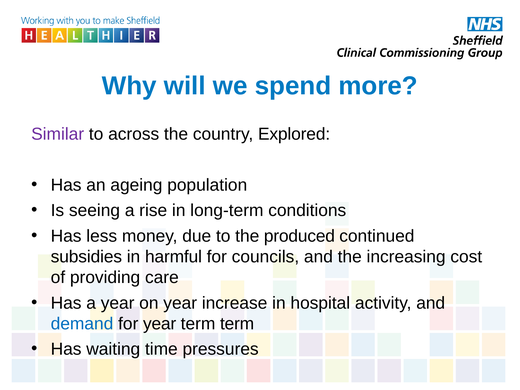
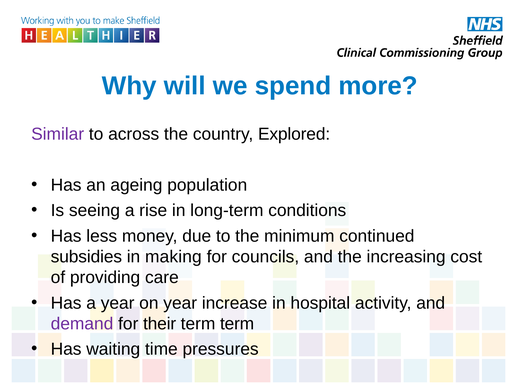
produced: produced -> minimum (299, 236)
harmful: harmful -> making (173, 257)
demand colour: blue -> purple (82, 324)
for year: year -> their (160, 324)
